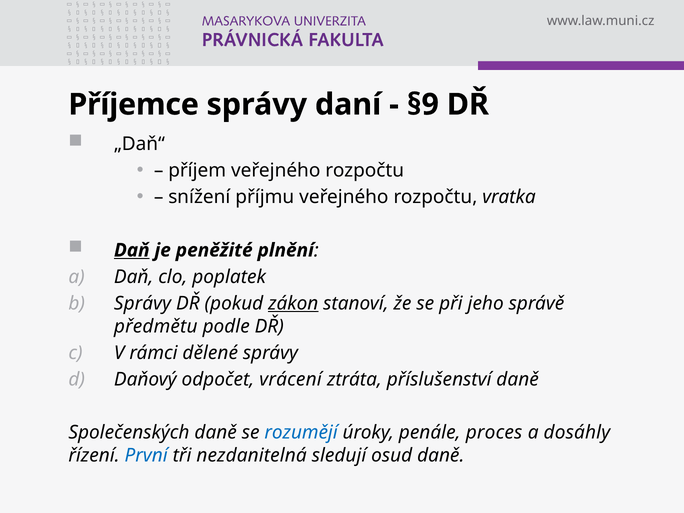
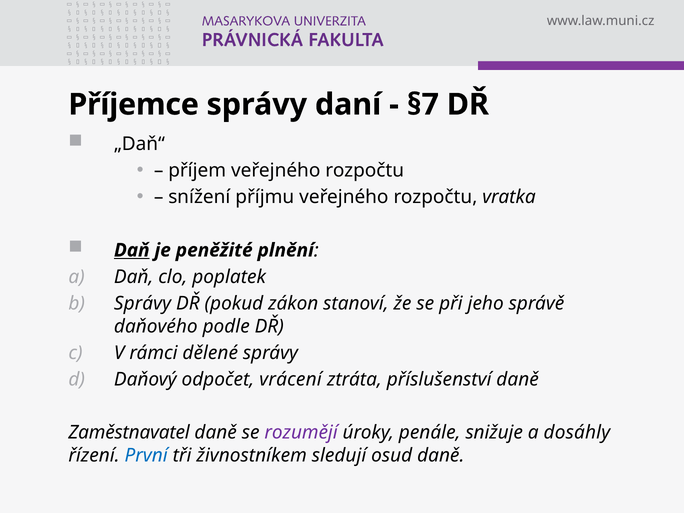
§9: §9 -> §7 (423, 105)
zákon underline: present -> none (293, 303)
předmětu: předmětu -> daňového (156, 326)
Společenských: Společenských -> Zaměstnavatel (129, 433)
rozumějí colour: blue -> purple (301, 433)
proces: proces -> snižuje (494, 433)
nezdanitelná: nezdanitelná -> živnostníkem (252, 456)
